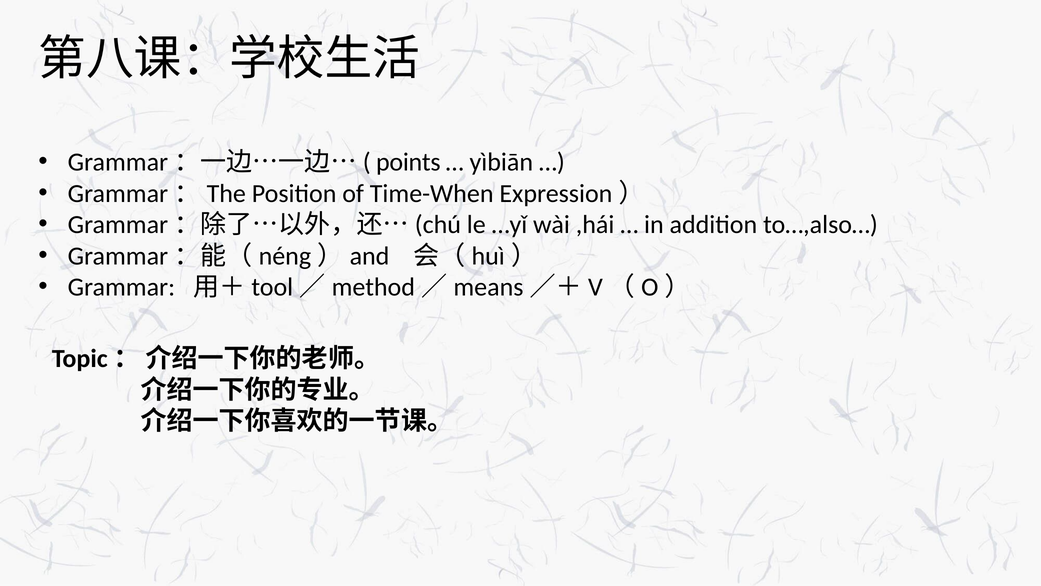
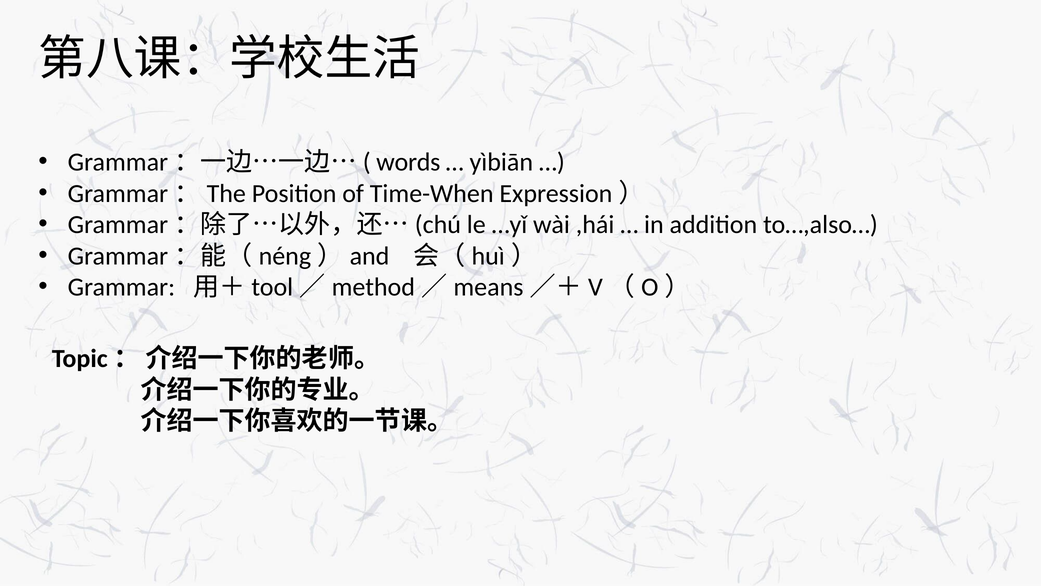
points: points -> words (408, 162)
